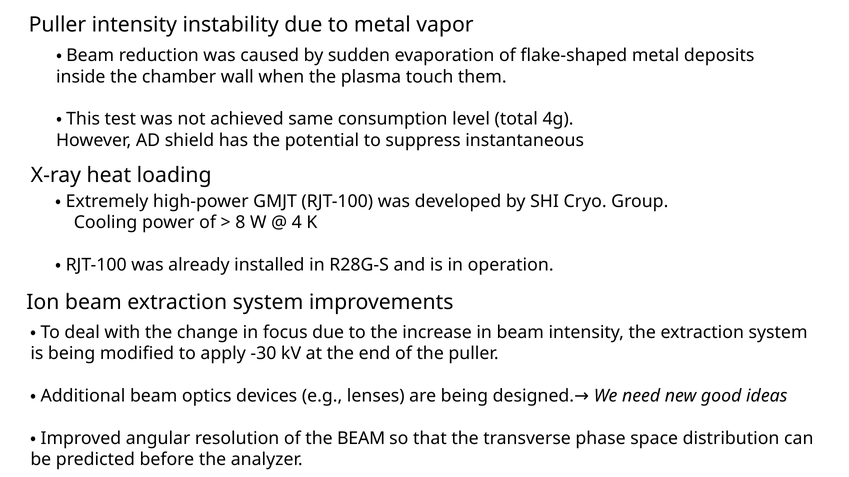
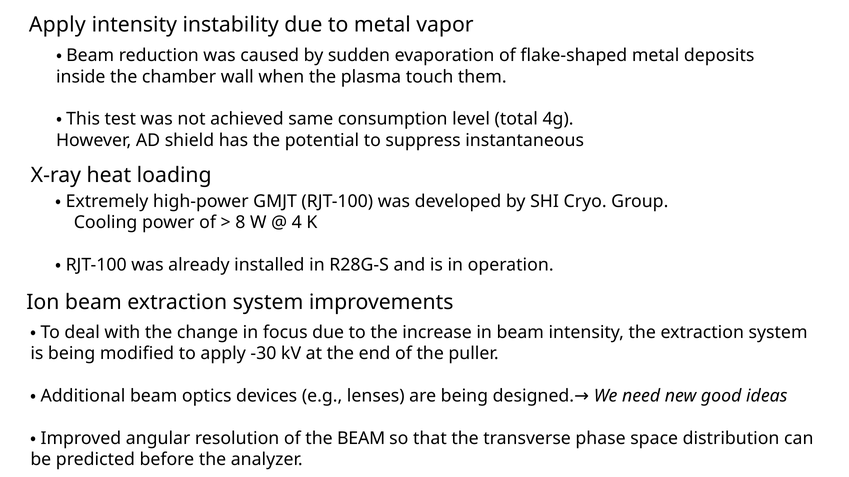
Puller: Puller -> Apply (57, 25)
